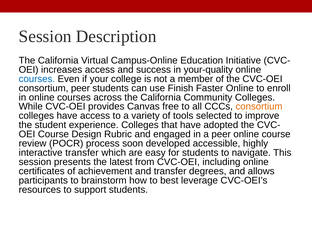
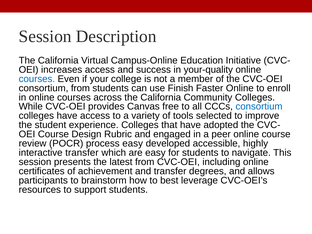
consortium peer: peer -> from (80, 88)
consortium colour: orange -> blue (259, 107)
process soon: soon -> easy (133, 144)
